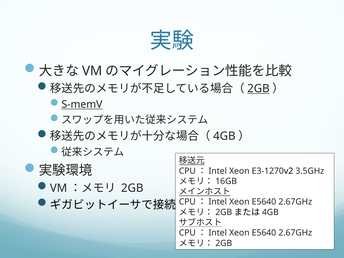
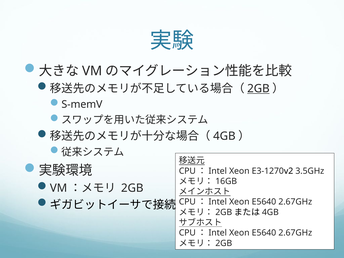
S-memV underline: present -> none (82, 105)
